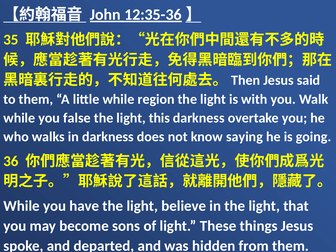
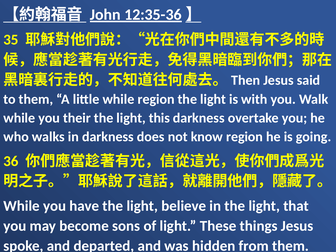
false: false -> their (77, 118)
know saying: saying -> region (245, 137)
